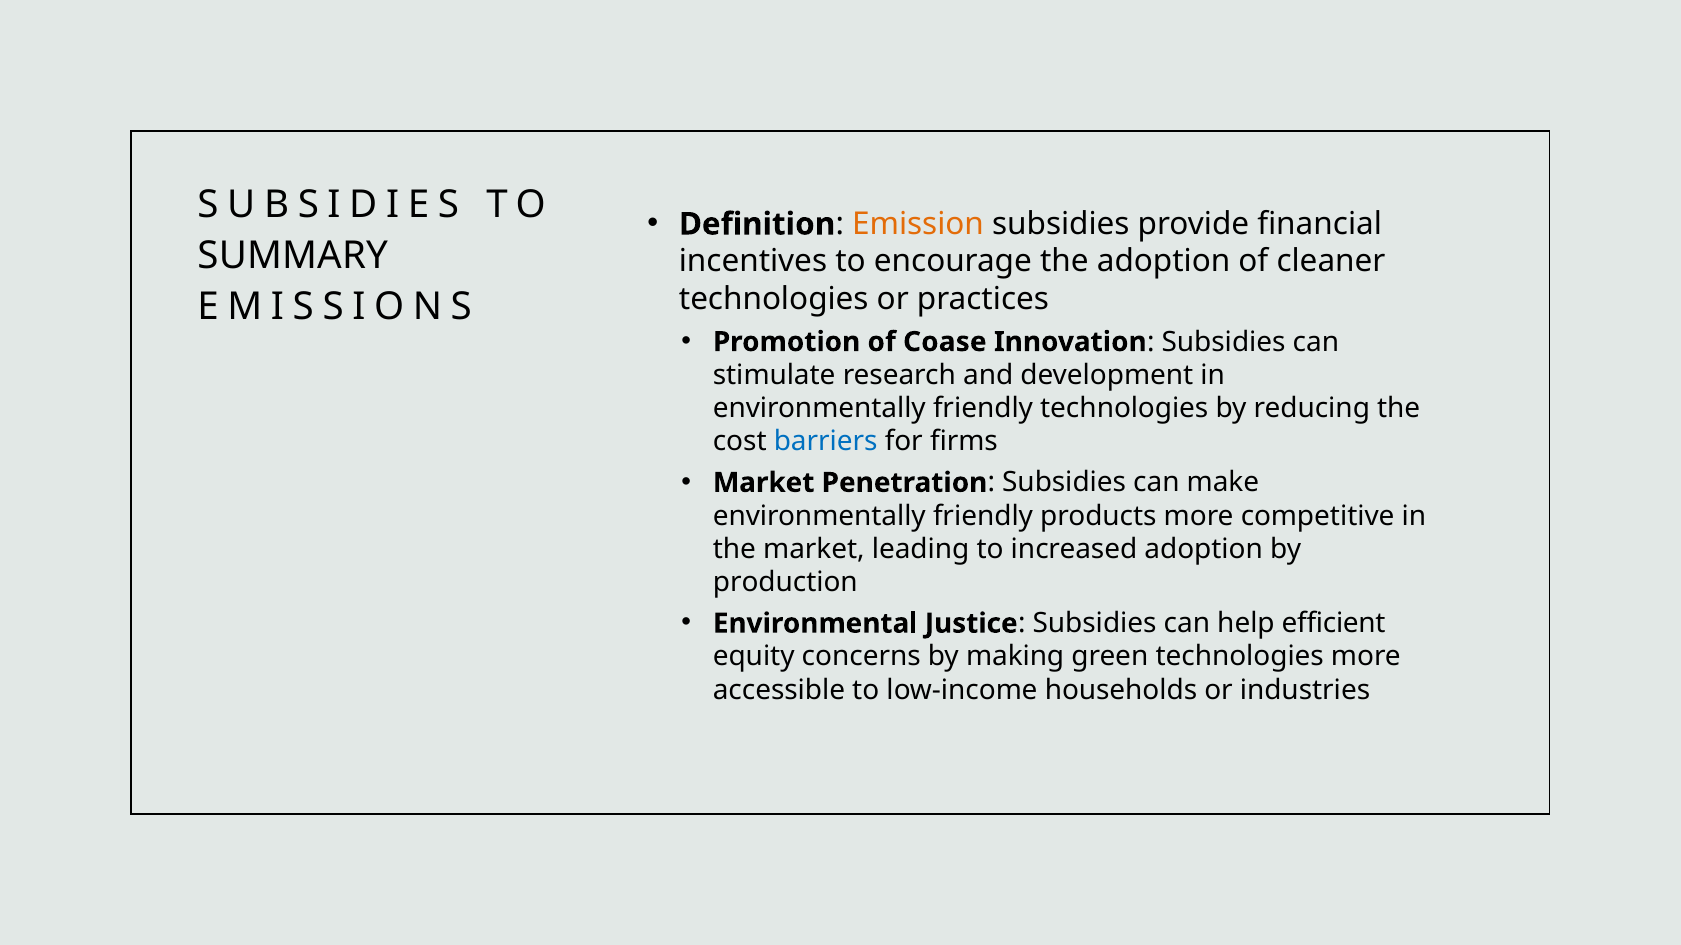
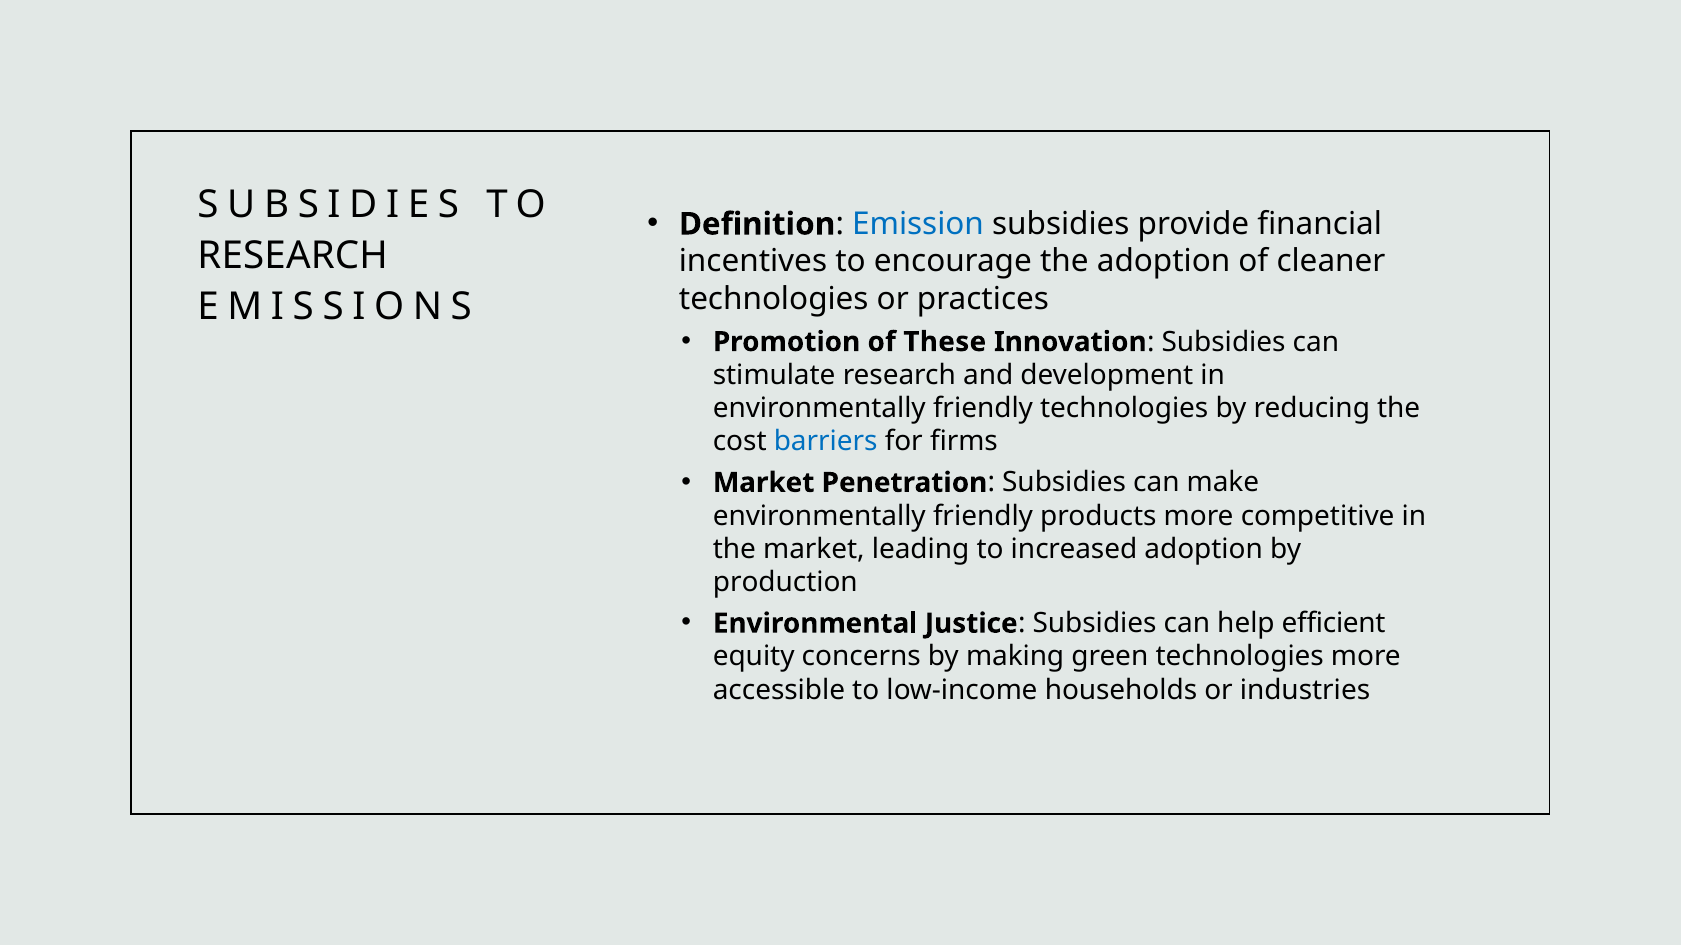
Emission colour: orange -> blue (918, 224)
SUMMARY: SUMMARY -> RESEARCH (293, 256)
Coase: Coase -> These (945, 342)
